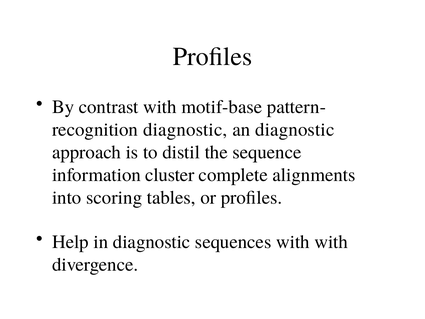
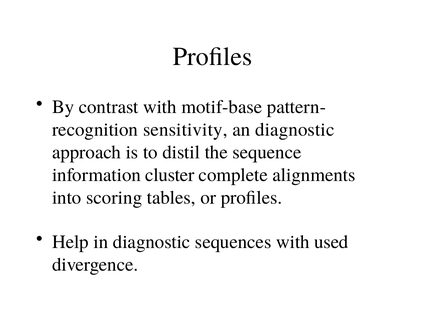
diagnostic: diagnostic -> sensitivity (185, 130)
with with: with -> used (331, 242)
